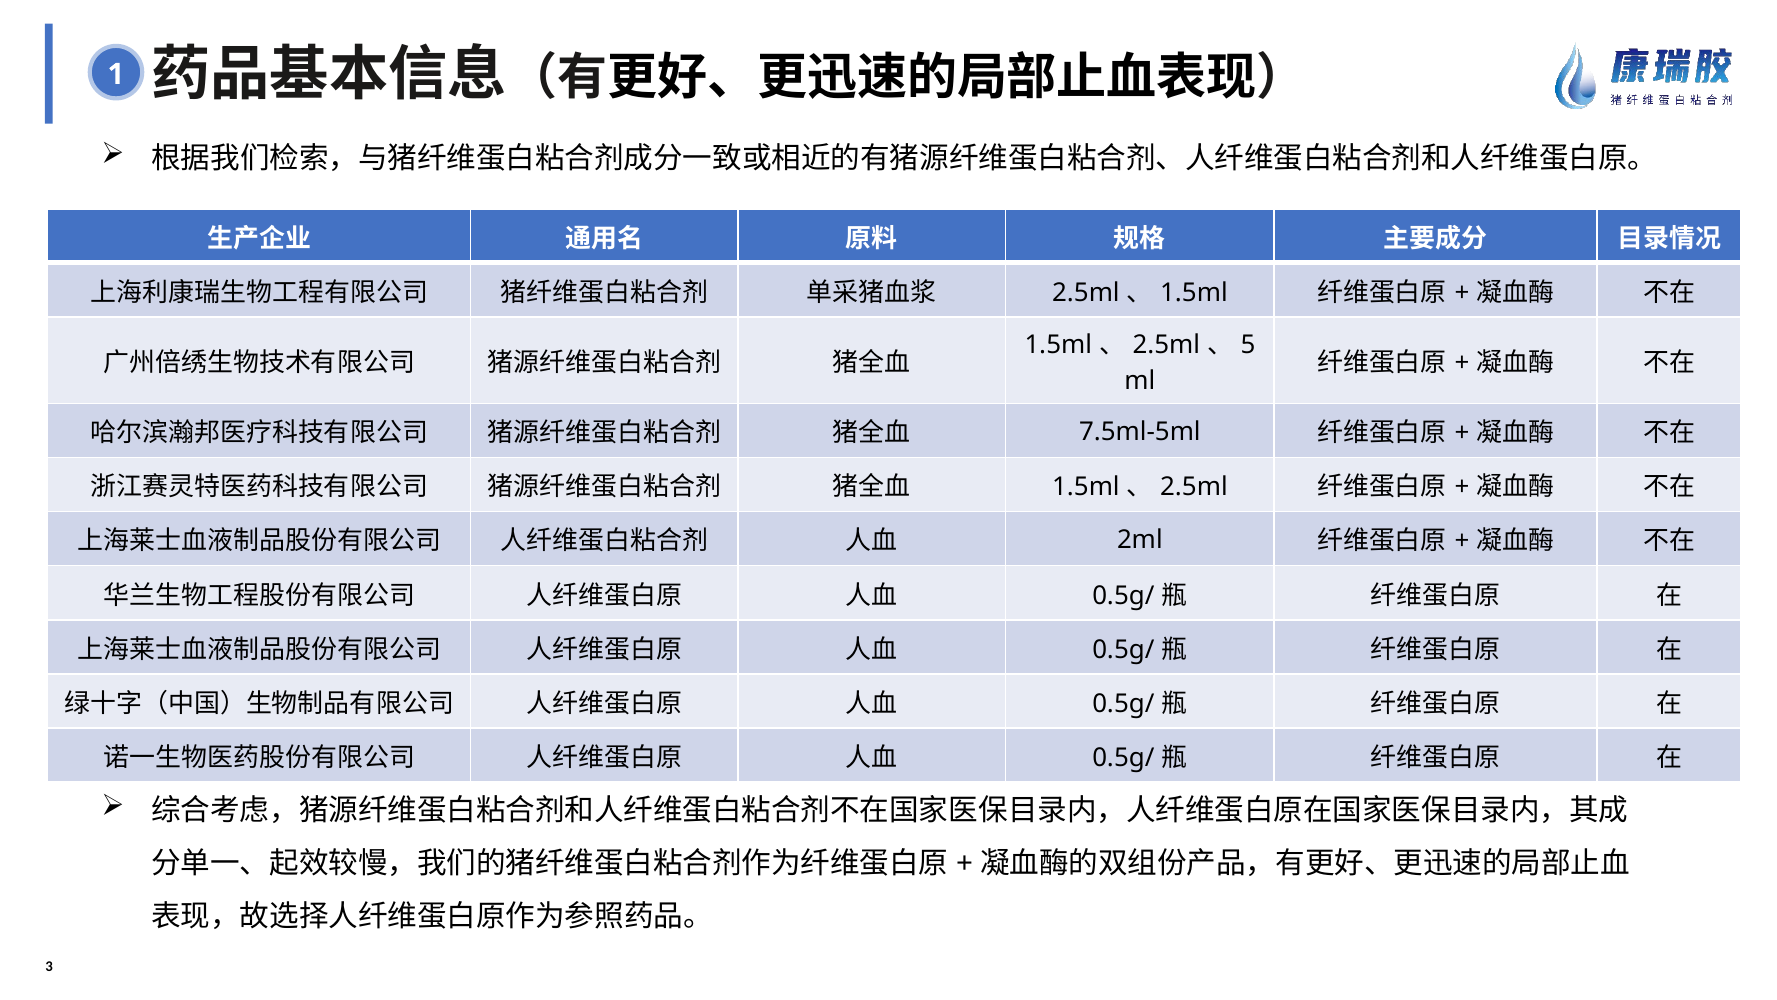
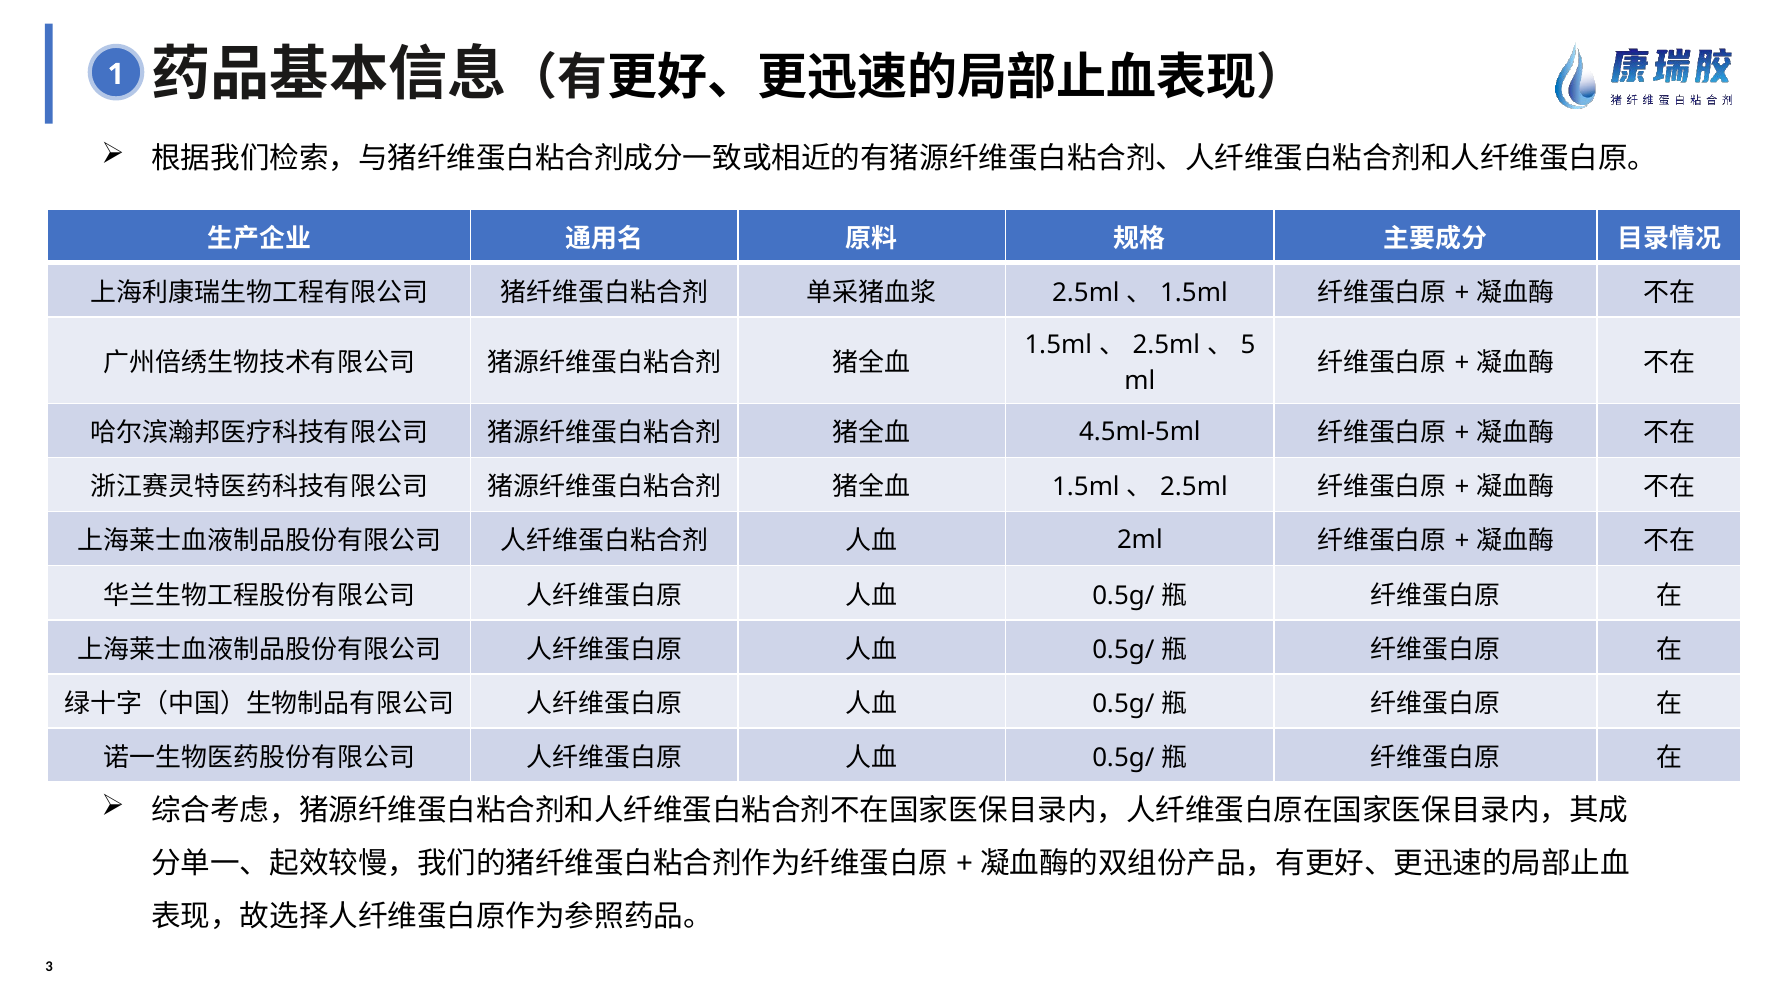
7.5ml-5ml: 7.5ml-5ml -> 4.5ml-5ml (1140, 432)
